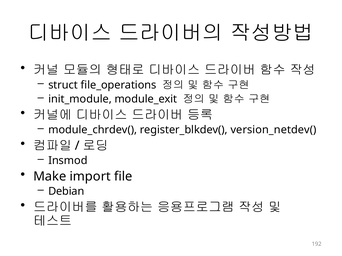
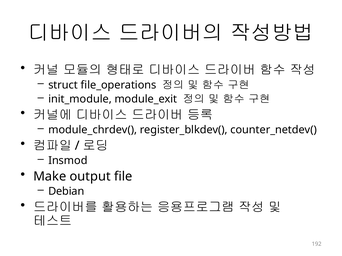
version_netdev(: version_netdev( -> counter_netdev( (274, 130)
import: import -> output (90, 177)
